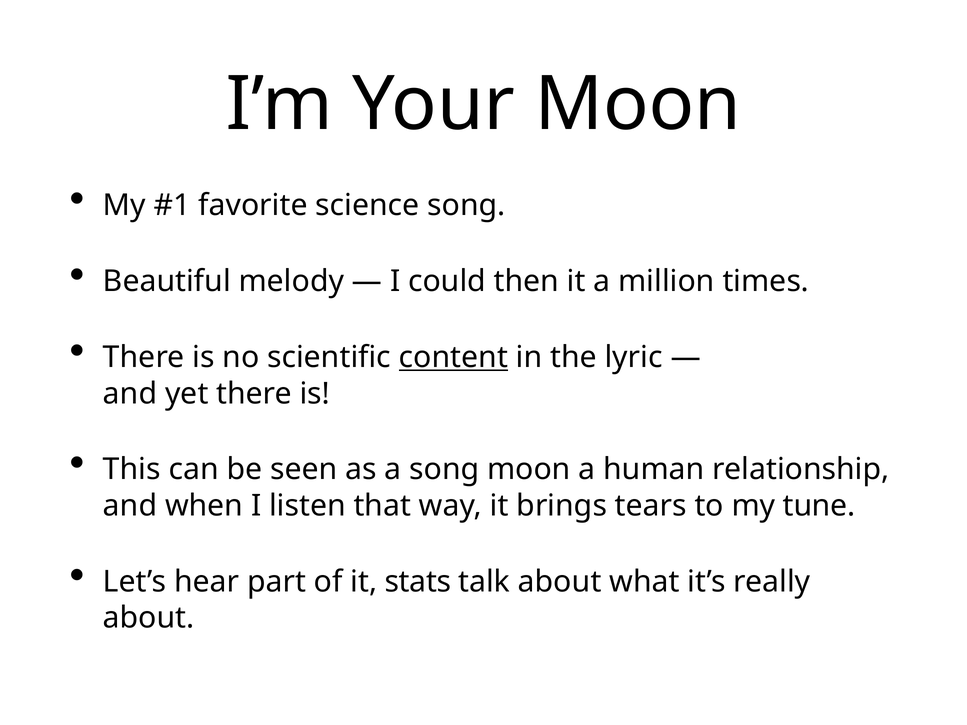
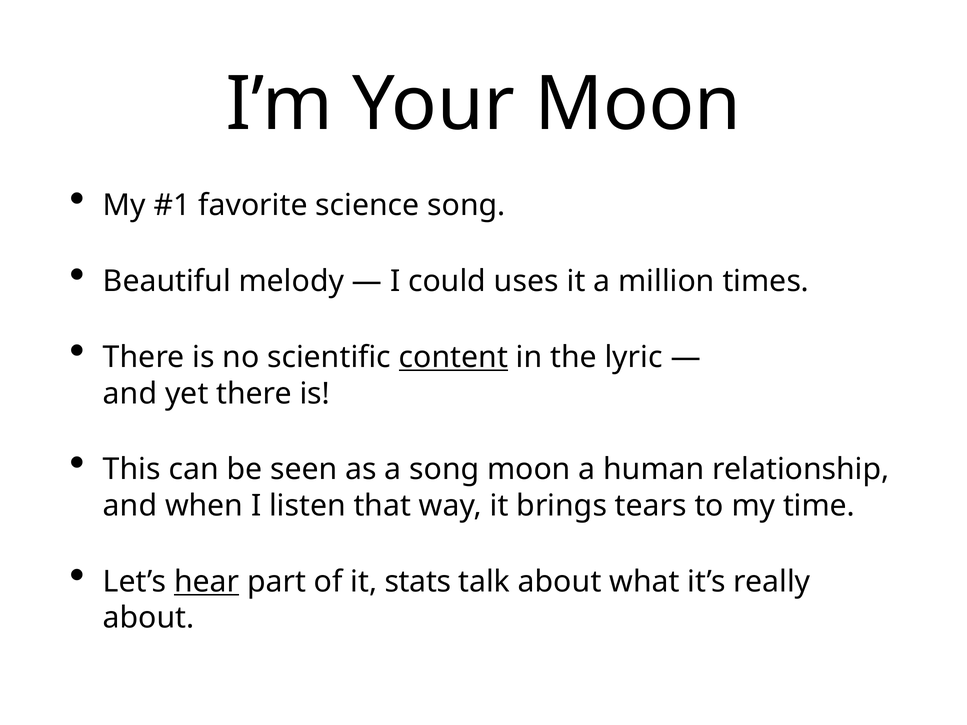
then: then -> uses (526, 282)
tune: tune -> time (819, 506)
hear underline: none -> present (207, 582)
